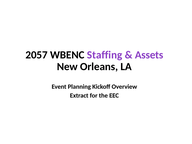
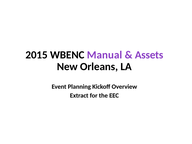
2057: 2057 -> 2015 (37, 55)
Staffing: Staffing -> Manual (105, 55)
